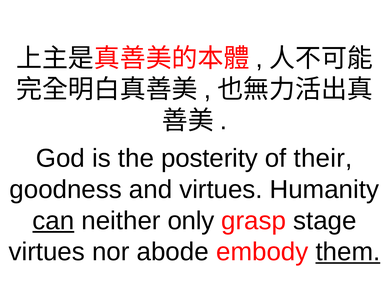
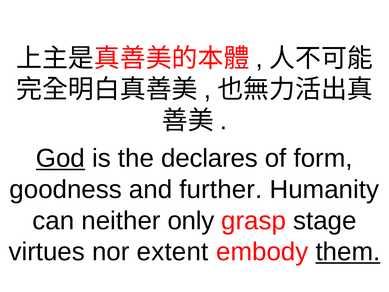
God underline: none -> present (60, 158)
posterity: posterity -> declares (209, 158)
their: their -> form (323, 158)
and virtues: virtues -> further (221, 189)
can underline: present -> none (53, 221)
abode: abode -> extent (173, 252)
